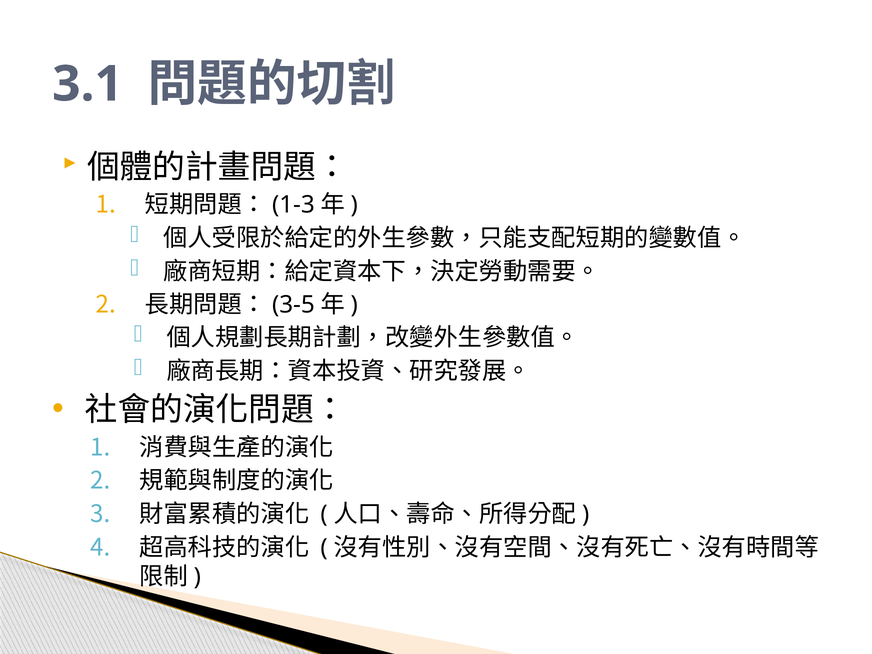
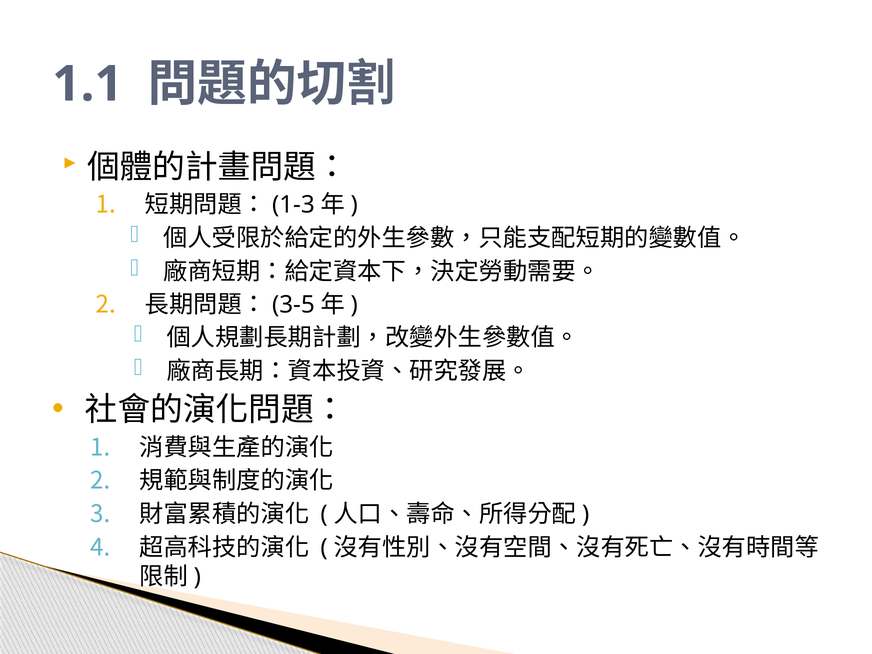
3.1: 3.1 -> 1.1 (88, 84)
